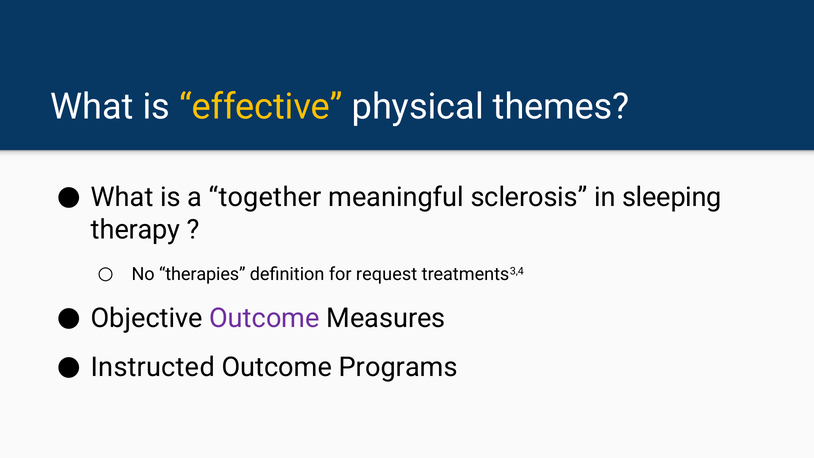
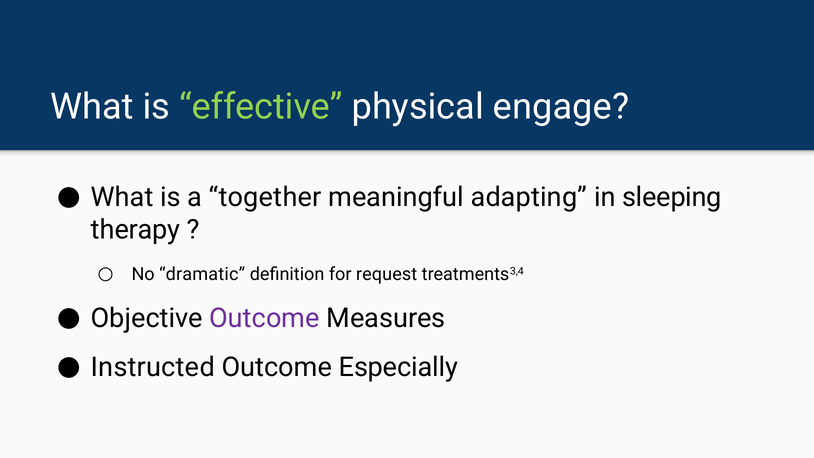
effective colour: yellow -> light green (261, 107)
themes: themes -> engage (561, 107)
sclerosis: sclerosis -> adapting (529, 197)
therapies: therapies -> dramatic (202, 274)
Programs: Programs -> Especially (398, 367)
